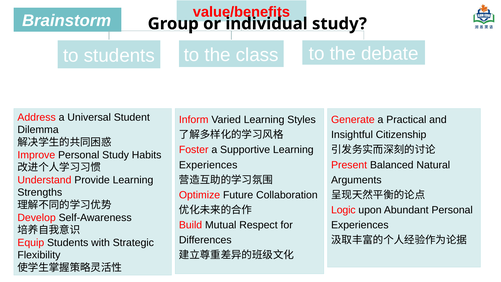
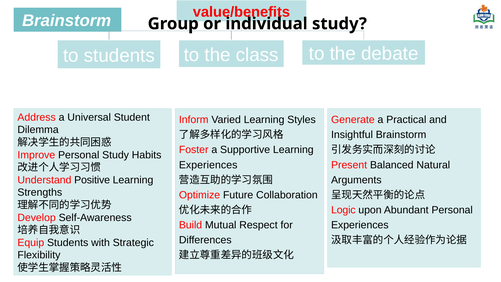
Insightful Citizenship: Citizenship -> Brainstorm (401, 135)
Provide: Provide -> Positive (92, 180)
